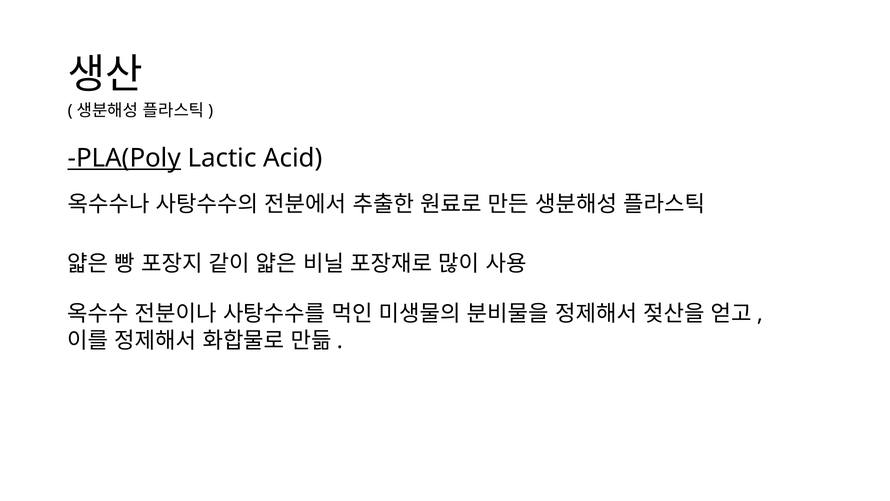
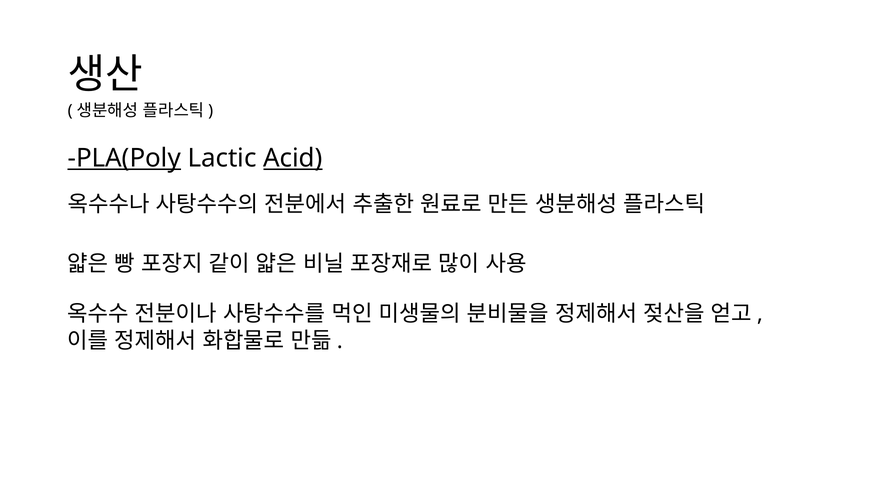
Acid underline: none -> present (293, 158)
